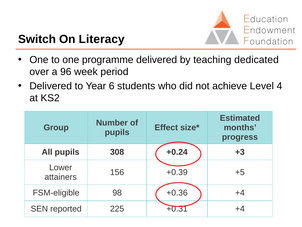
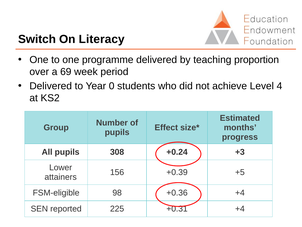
dedicated: dedicated -> proportion (257, 60)
96: 96 -> 69 (66, 72)
6: 6 -> 0 (112, 86)
